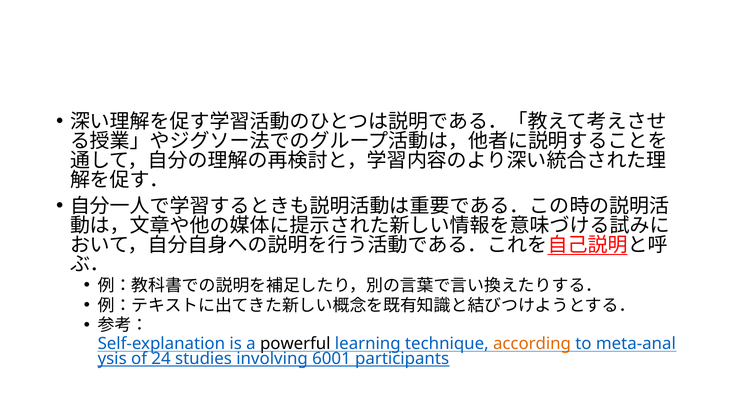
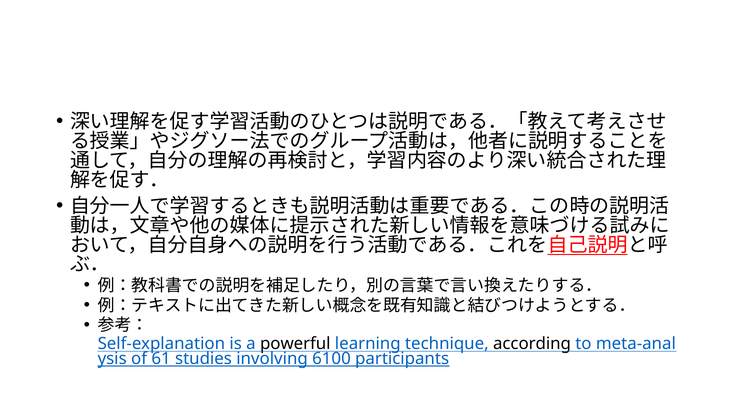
according colour: orange -> black (532, 344)
24: 24 -> 61 (161, 359)
6001: 6001 -> 6100 (331, 359)
